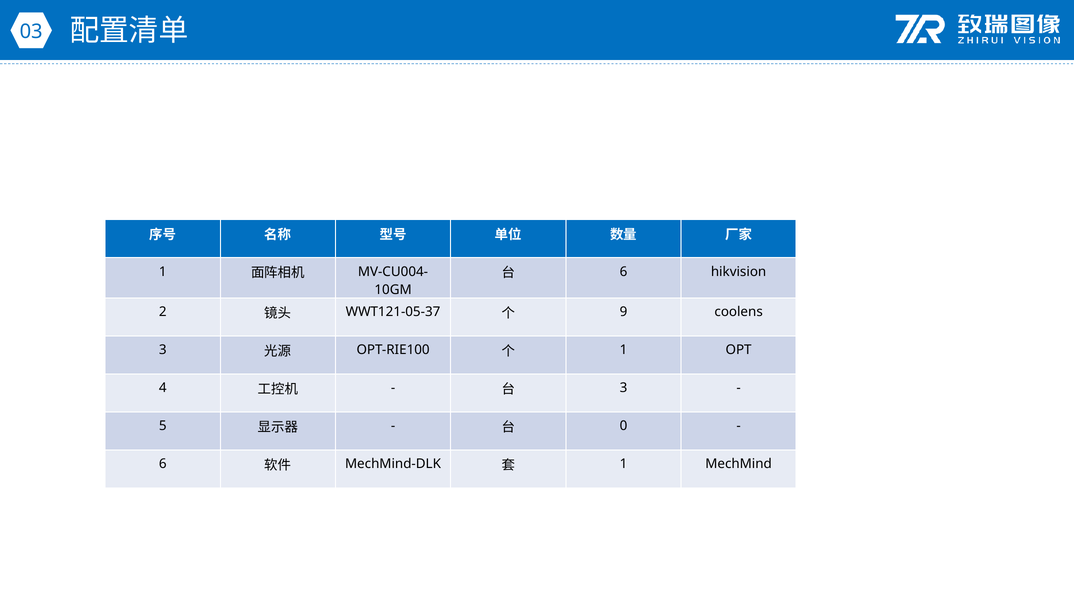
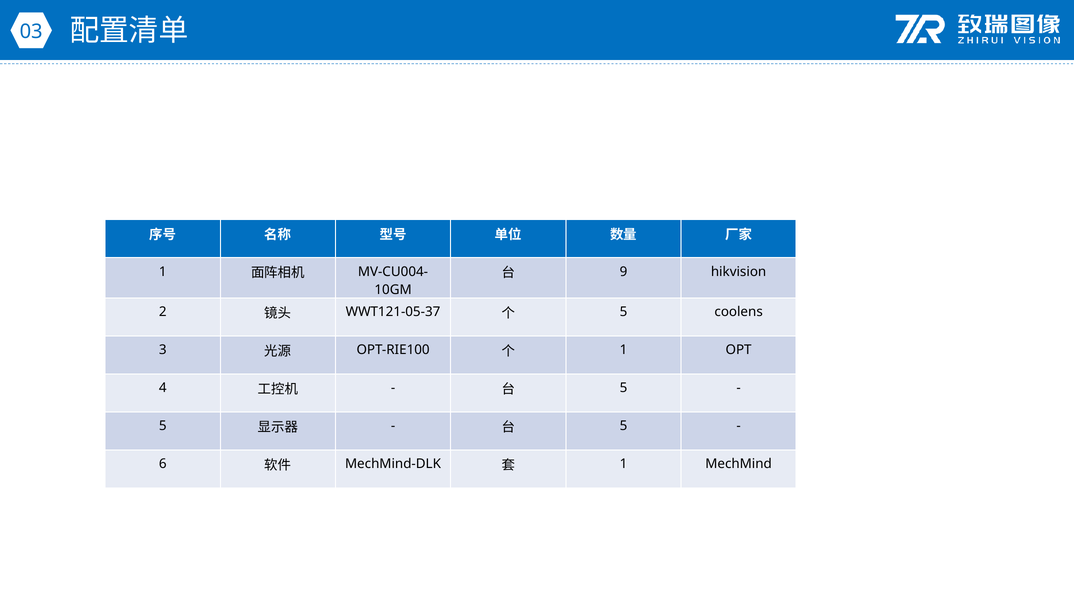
6: 6 -> 9 (623, 272)
9: 9 -> 5 (623, 312)
3: 3 -> 5 (623, 388)
0: 0 -> 5 (623, 426)
